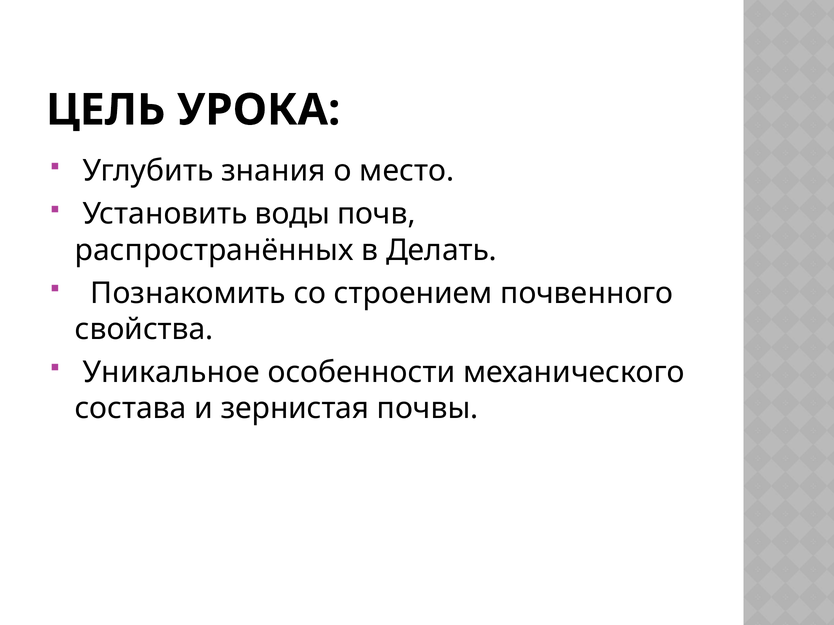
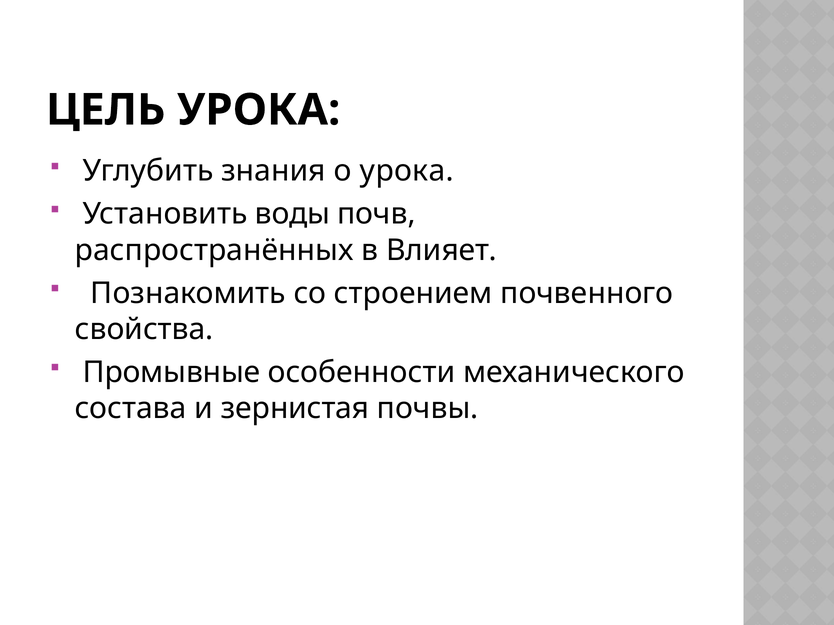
о место: место -> урока (407, 171)
Делать: Делать -> Влияет (442, 250)
Уникальное: Уникальное -> Промывные (172, 373)
